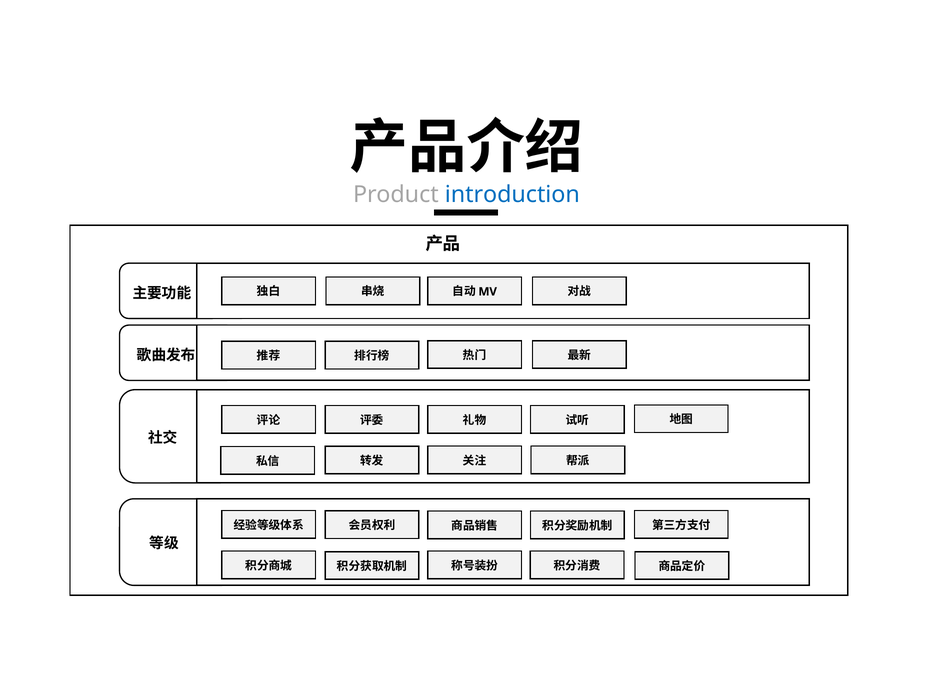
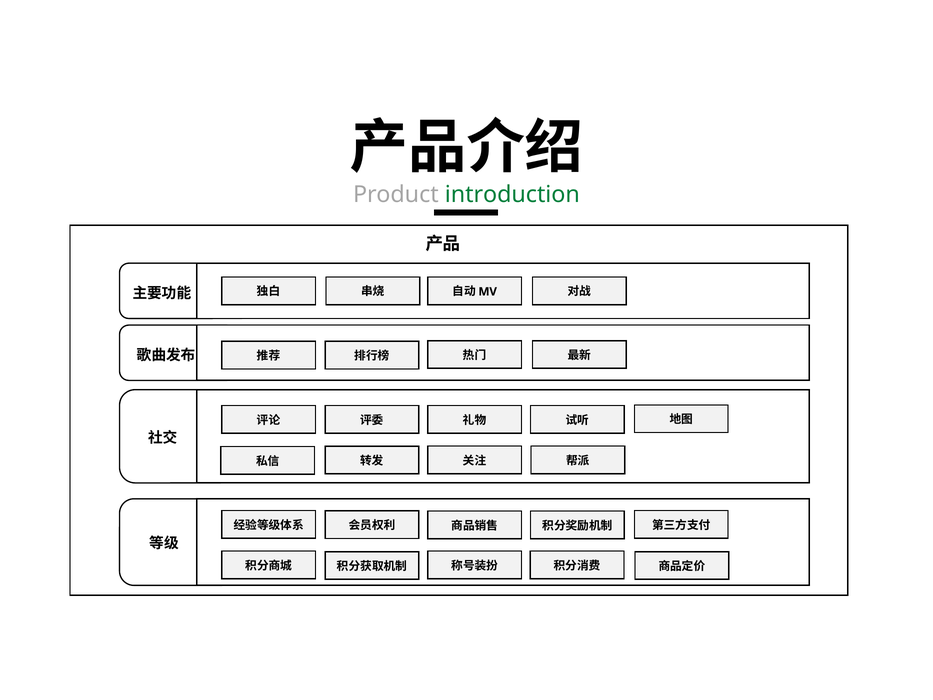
introduction colour: blue -> green (512, 194)
